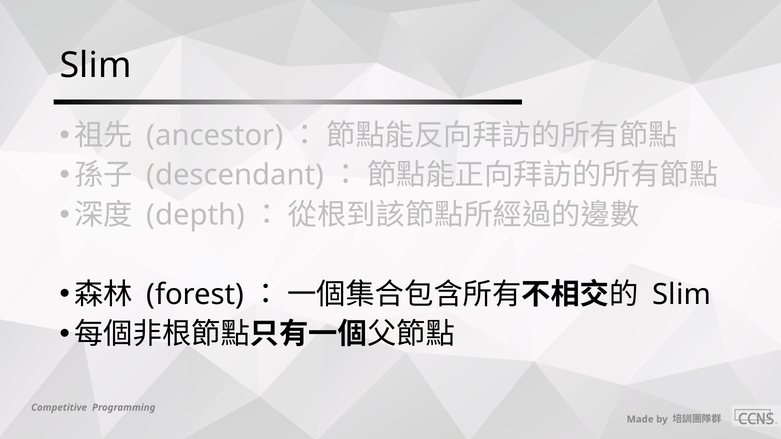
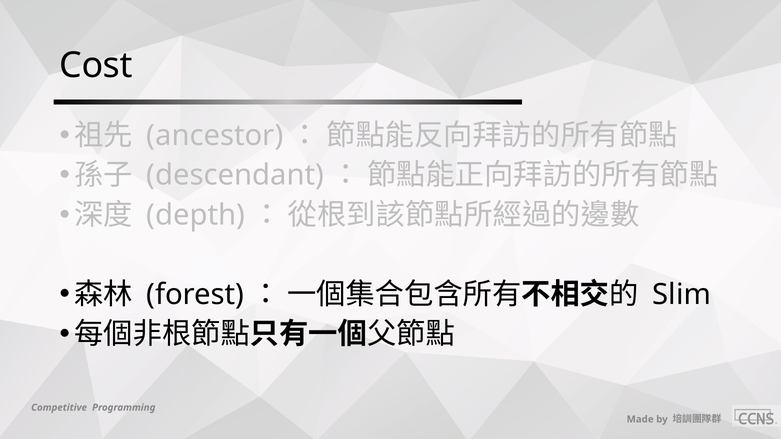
Slim: Slim -> Cost (96, 66)
